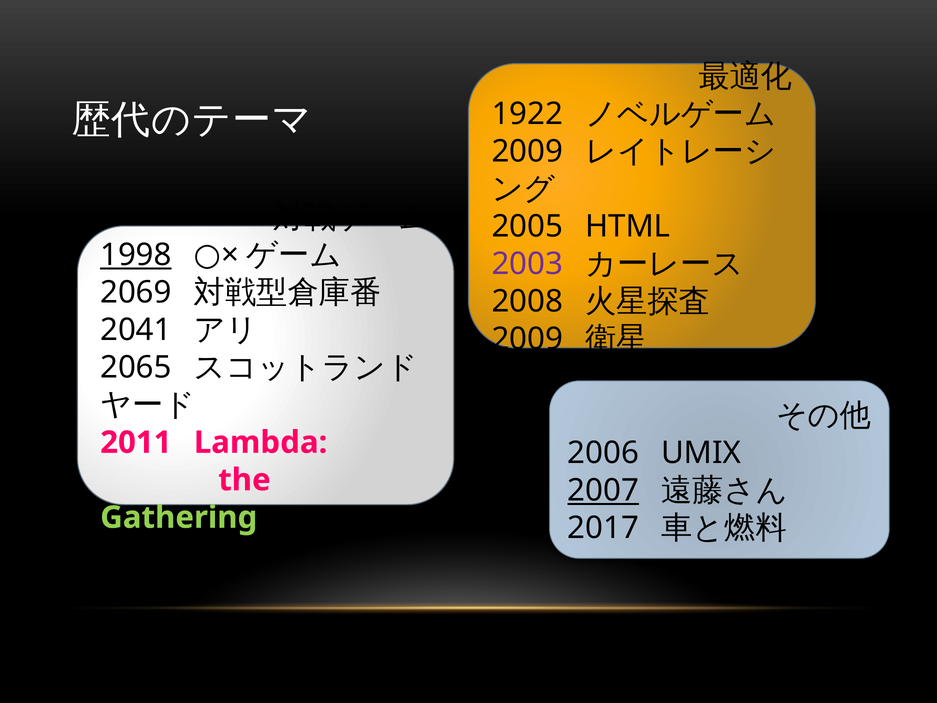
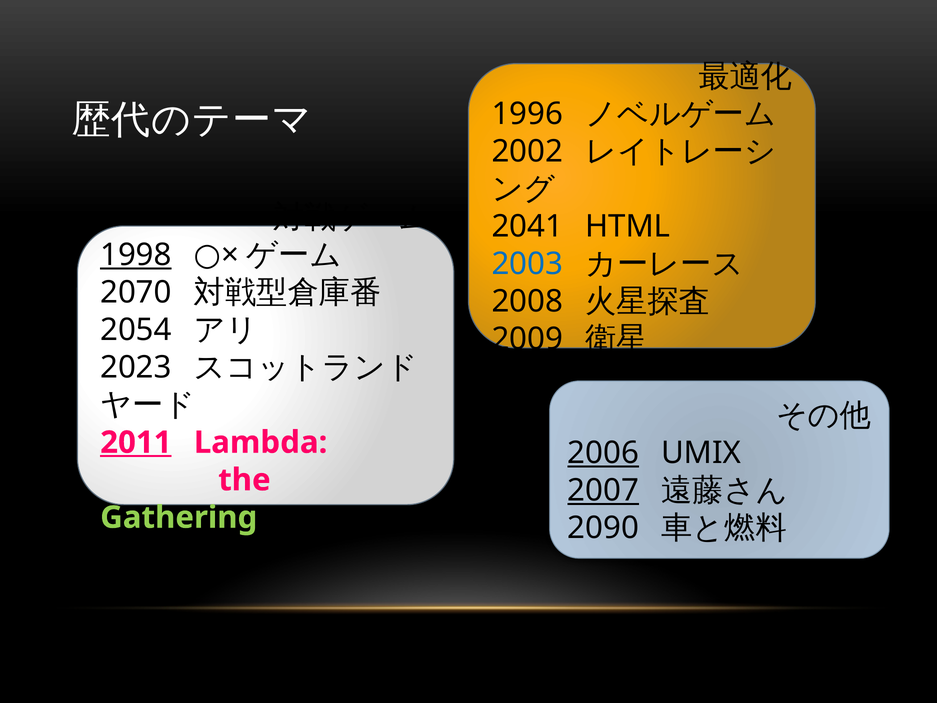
1922: 1922 -> 1996 (527, 114)
2009: 2009 -> 2002 (527, 152)
2005: 2005 -> 2041 (527, 227)
2003 colour: purple -> blue (527, 264)
2069: 2069 -> 2070 (136, 292)
2041: 2041 -> 2054 (136, 330)
2065: 2065 -> 2023 (136, 367)
2011 underline: none -> present (136, 442)
2006 underline: none -> present (603, 453)
2017: 2017 -> 2090 (603, 528)
